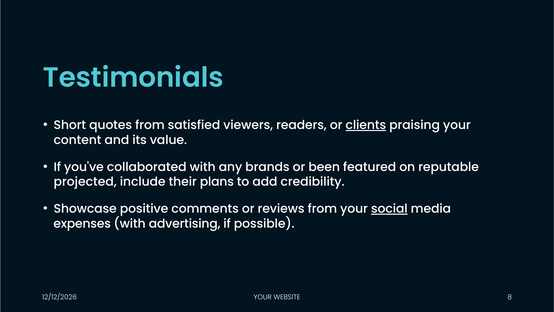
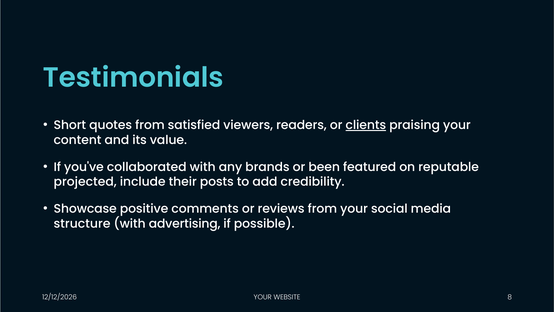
plans: plans -> posts (217, 182)
social underline: present -> none (389, 209)
expenses: expenses -> structure (82, 223)
